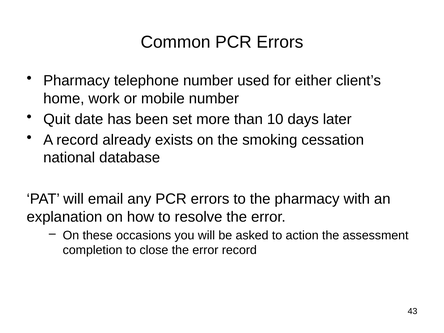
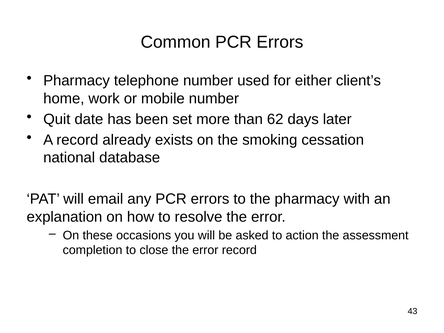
10: 10 -> 62 (275, 119)
